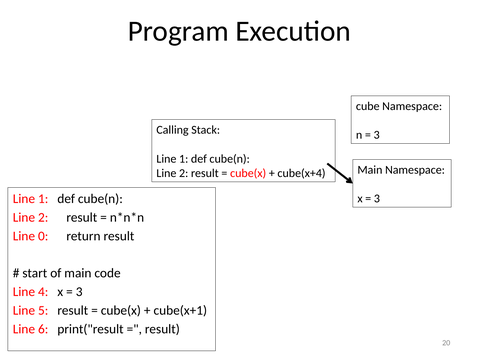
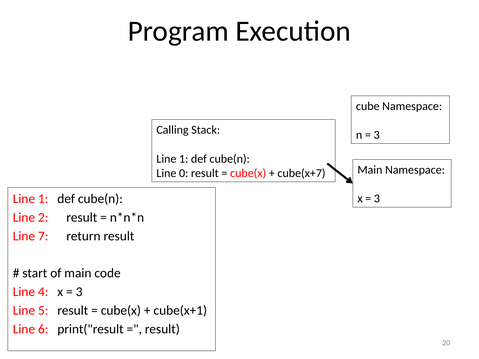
2: 2 -> 0 (184, 173)
cube(x+4: cube(x+4 -> cube(x+7 (302, 173)
0: 0 -> 7 (43, 236)
